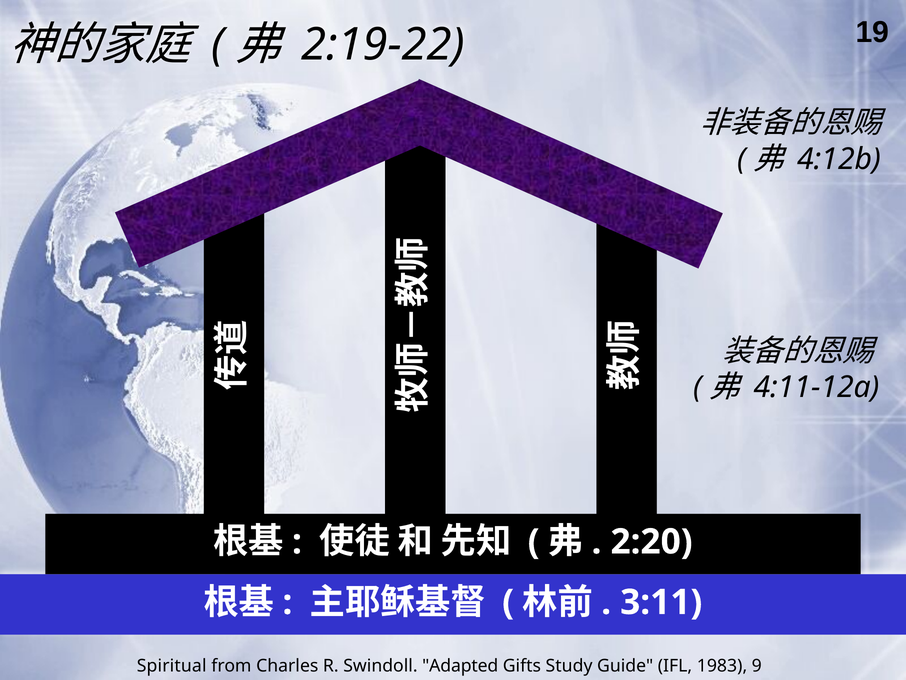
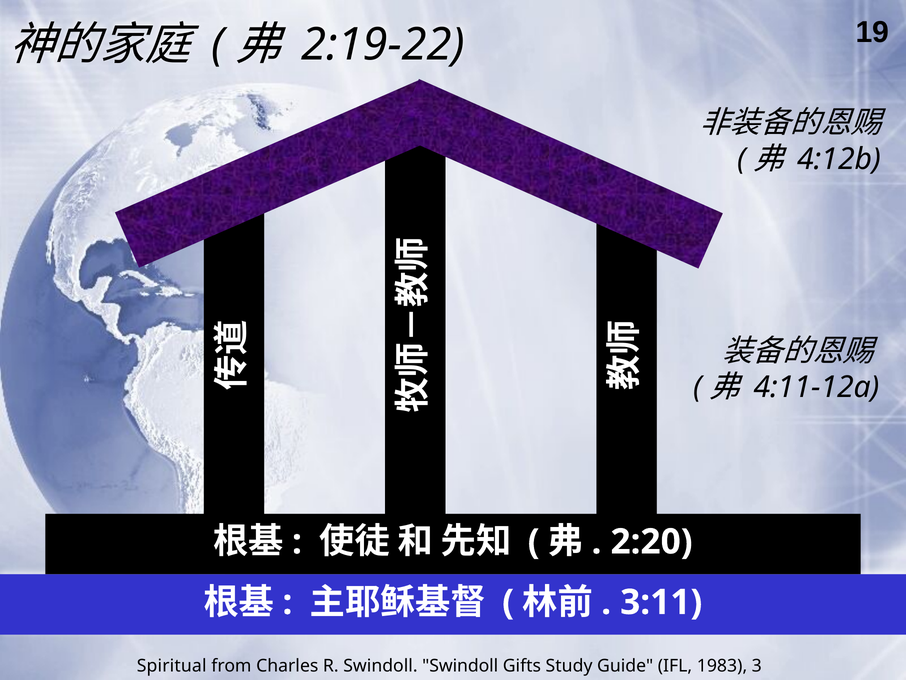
Swindoll Adapted: Adapted -> Swindoll (460, 666)
9: 9 -> 3 (757, 666)
